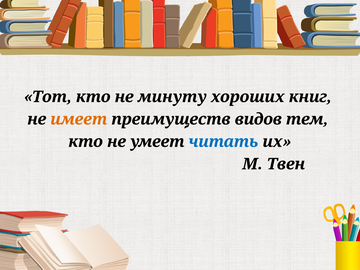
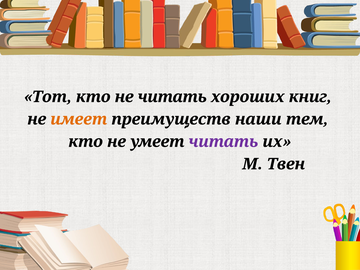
не минуту: минуту -> читать (172, 97)
видов: видов -> наши (258, 119)
читать colour: blue -> purple (223, 142)
